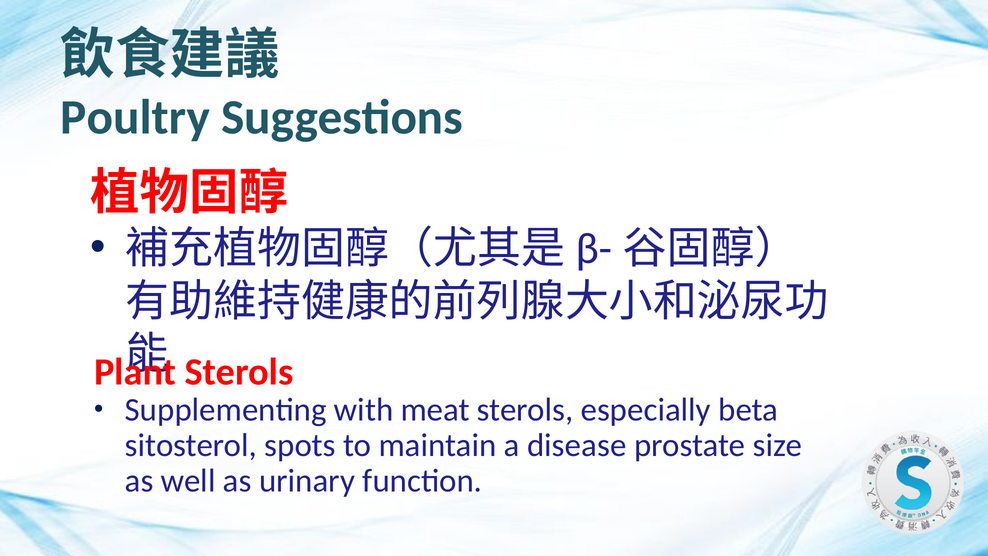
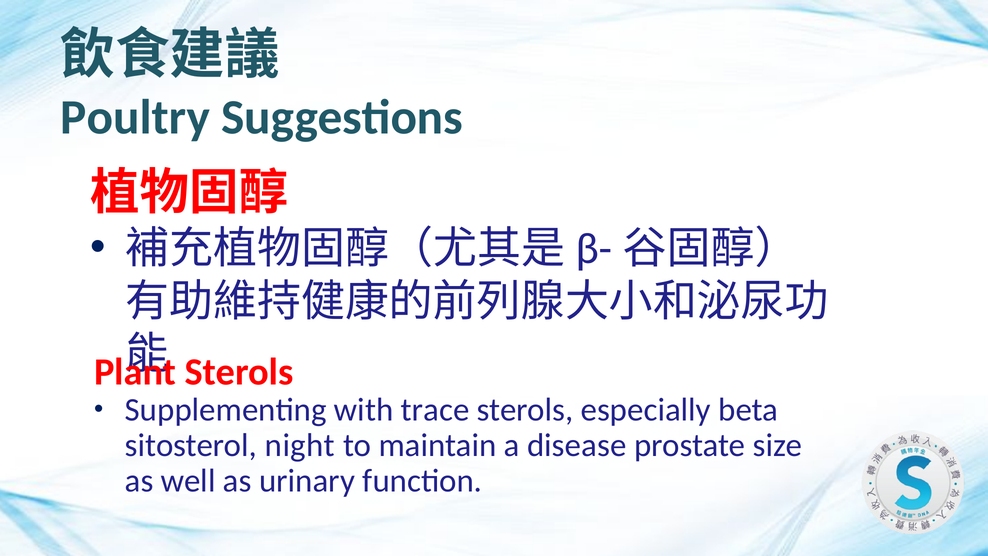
meat: meat -> trace (435, 410)
spots: spots -> night (300, 445)
